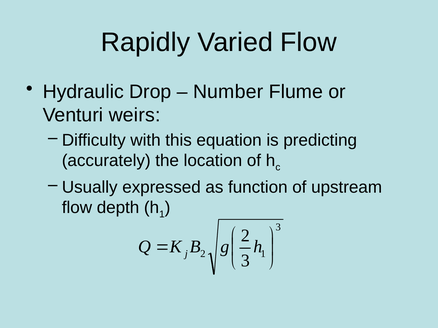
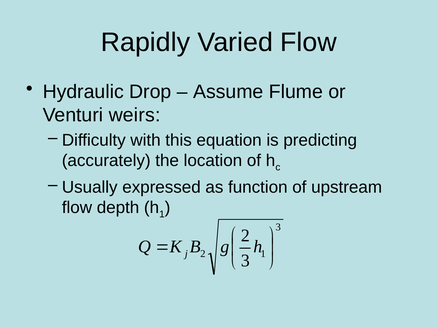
Number: Number -> Assume (228, 92)
